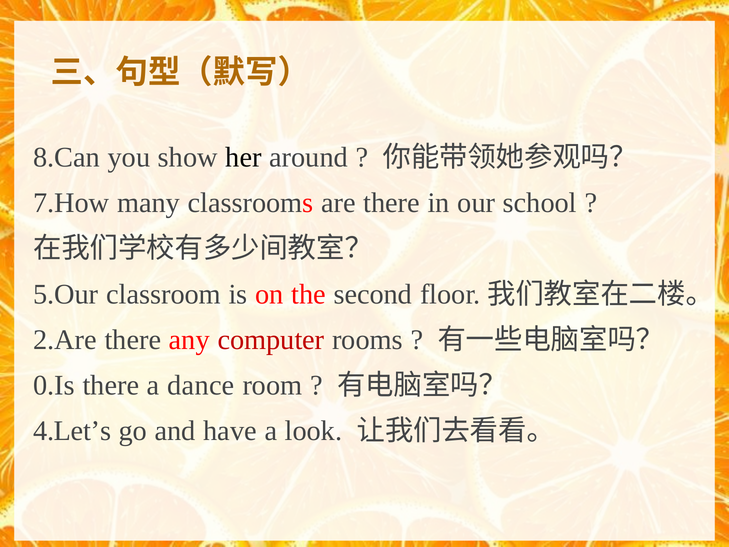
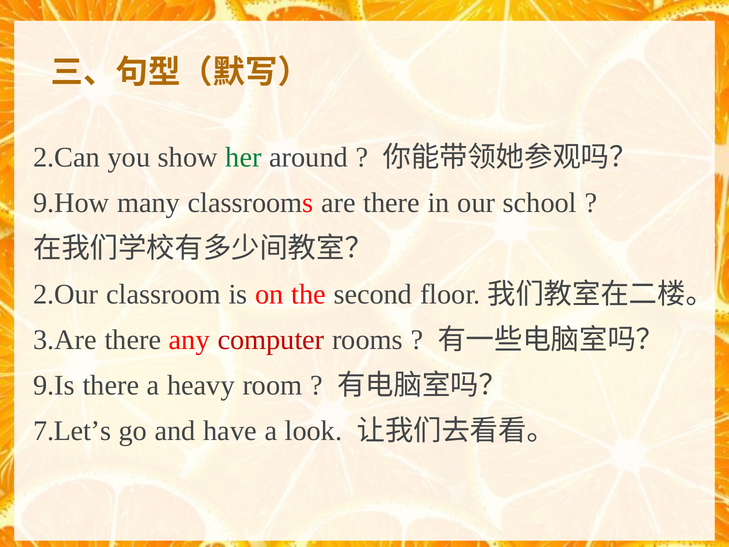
8.Can: 8.Can -> 2.Can (67, 157)
her colour: black -> green (243, 157)
7.How: 7.How -> 9.How (71, 203)
5.Our: 5.Our -> 2.Our (66, 294)
2.Are: 2.Are -> 3.Are (65, 340)
0.Is: 0.Is -> 9.Is (54, 385)
dance: dance -> heavy (201, 385)
4.Let’s: 4.Let’s -> 7.Let’s (72, 431)
